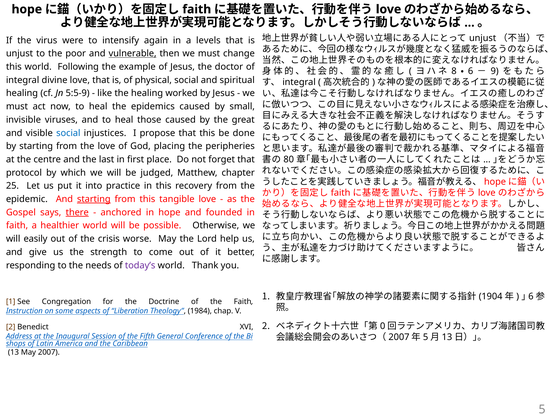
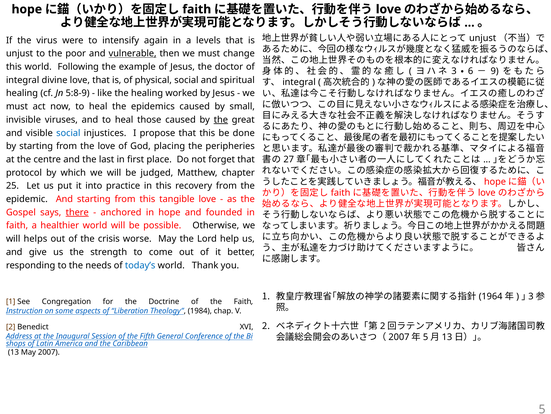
8: 8 -> 3 (454, 71)
5:5-9: 5:5-9 -> 5:8-9 (78, 93)
the underline: none -> present (221, 120)
80: 80 -> 27 (289, 159)
starting underline: present -> none (94, 199)
easily: easily -> helps (35, 238)
today’s colour: purple -> blue (140, 265)
1904: 1904 -> 1964 (491, 296)
6: 6 -> 3 (531, 296)
0: 0 -> 2 (383, 326)
